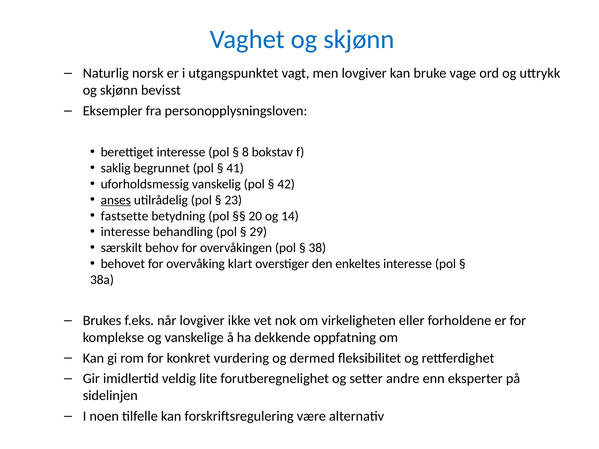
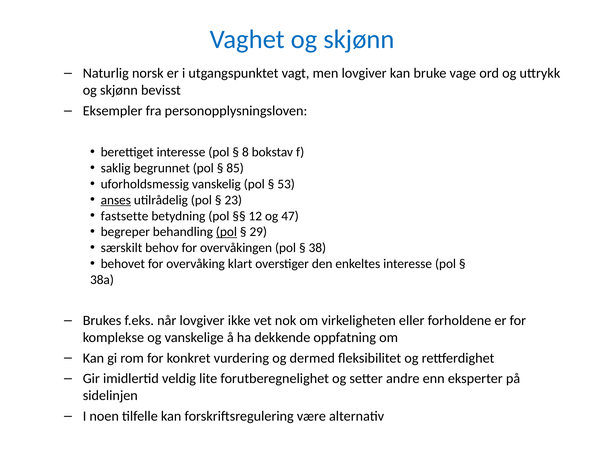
41: 41 -> 85 (235, 168)
42: 42 -> 53 (286, 184)
20: 20 -> 12 (255, 216)
14: 14 -> 47 (290, 216)
interesse: interesse -> begreper (125, 232)
pol underline: none -> present (226, 232)
